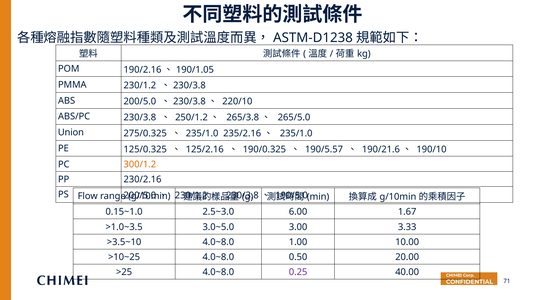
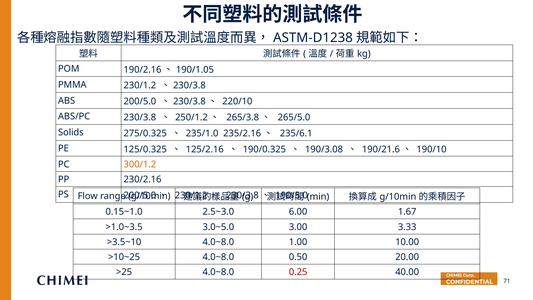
Union: Union -> Solids (71, 132)
235/1.0: 235/1.0 -> 235/6.1 (296, 133)
190/5.57: 190/5.57 -> 190/3.08 (324, 149)
0.25 colour: purple -> red (298, 272)
